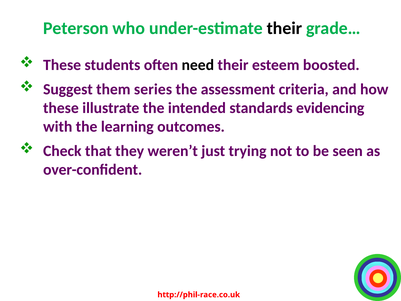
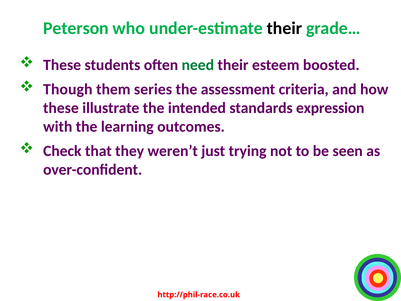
need colour: black -> green (198, 65)
Suggest: Suggest -> Though (68, 89)
evidencing: evidencing -> expression (330, 108)
